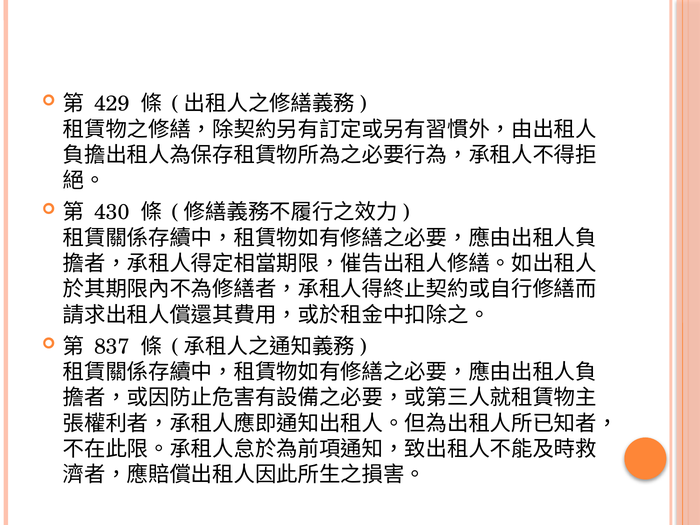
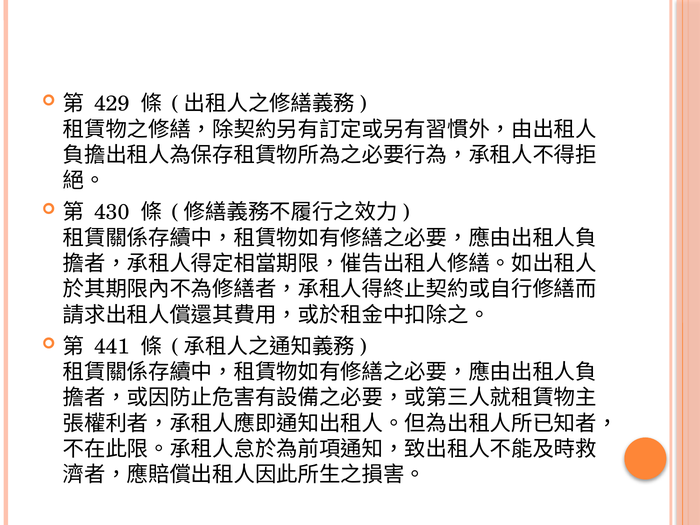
837: 837 -> 441 (112, 346)
